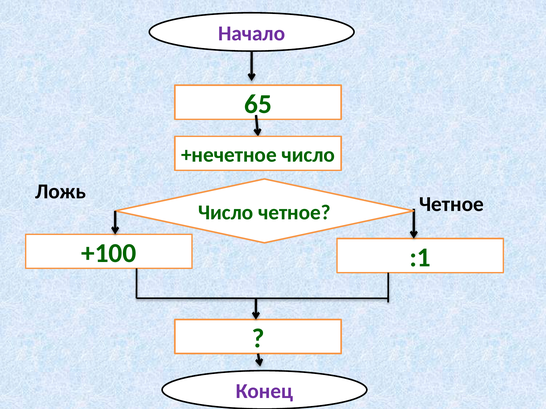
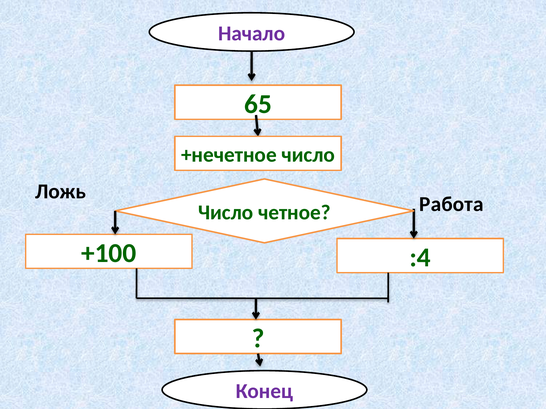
четное Четное: Четное -> Работа (451, 205)
:1: :1 -> :4 (420, 258)
